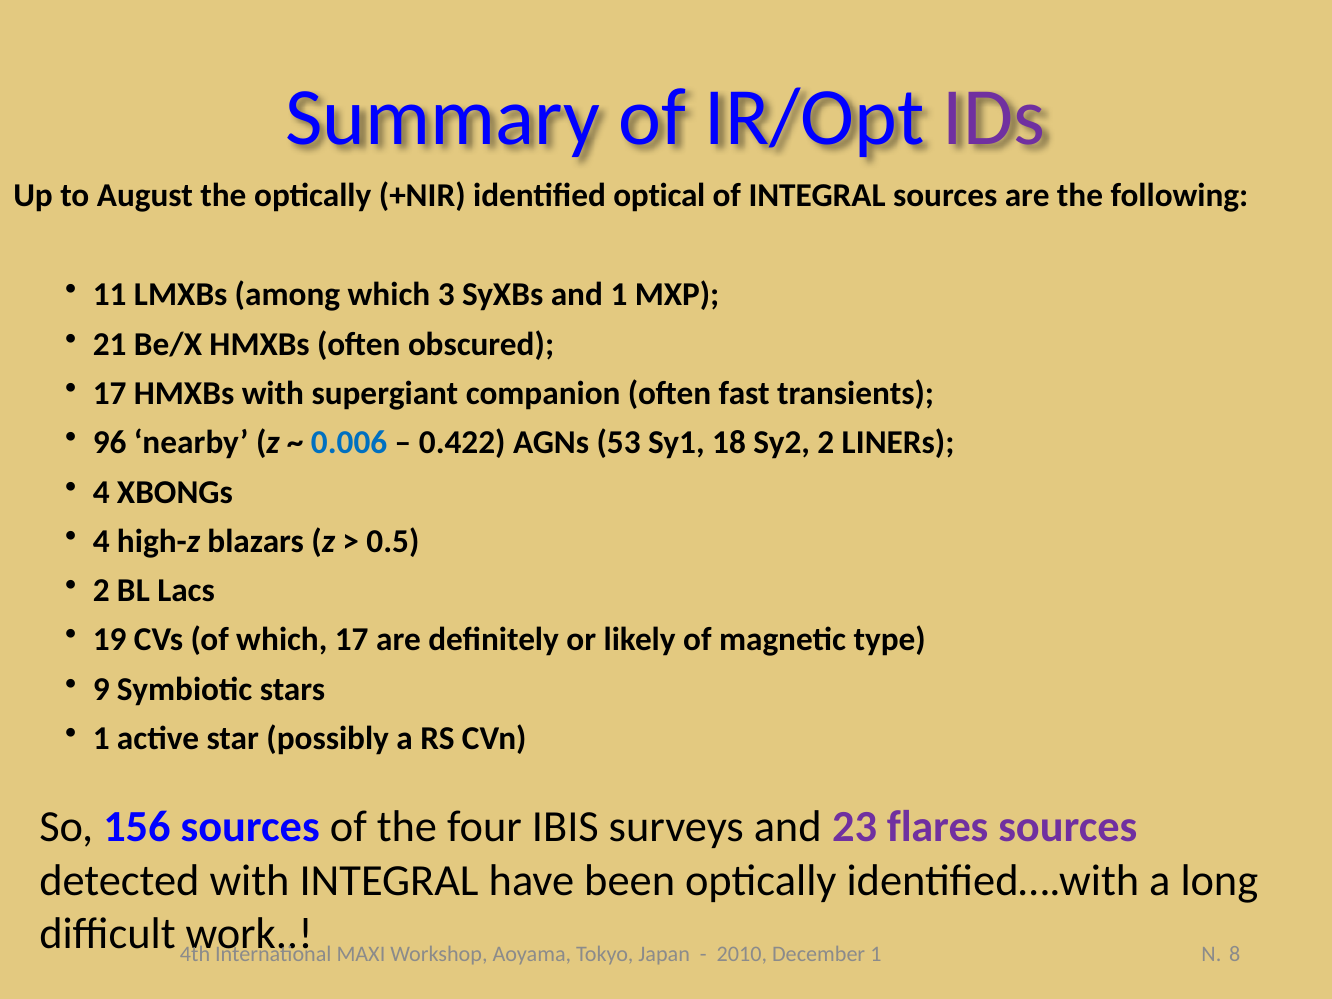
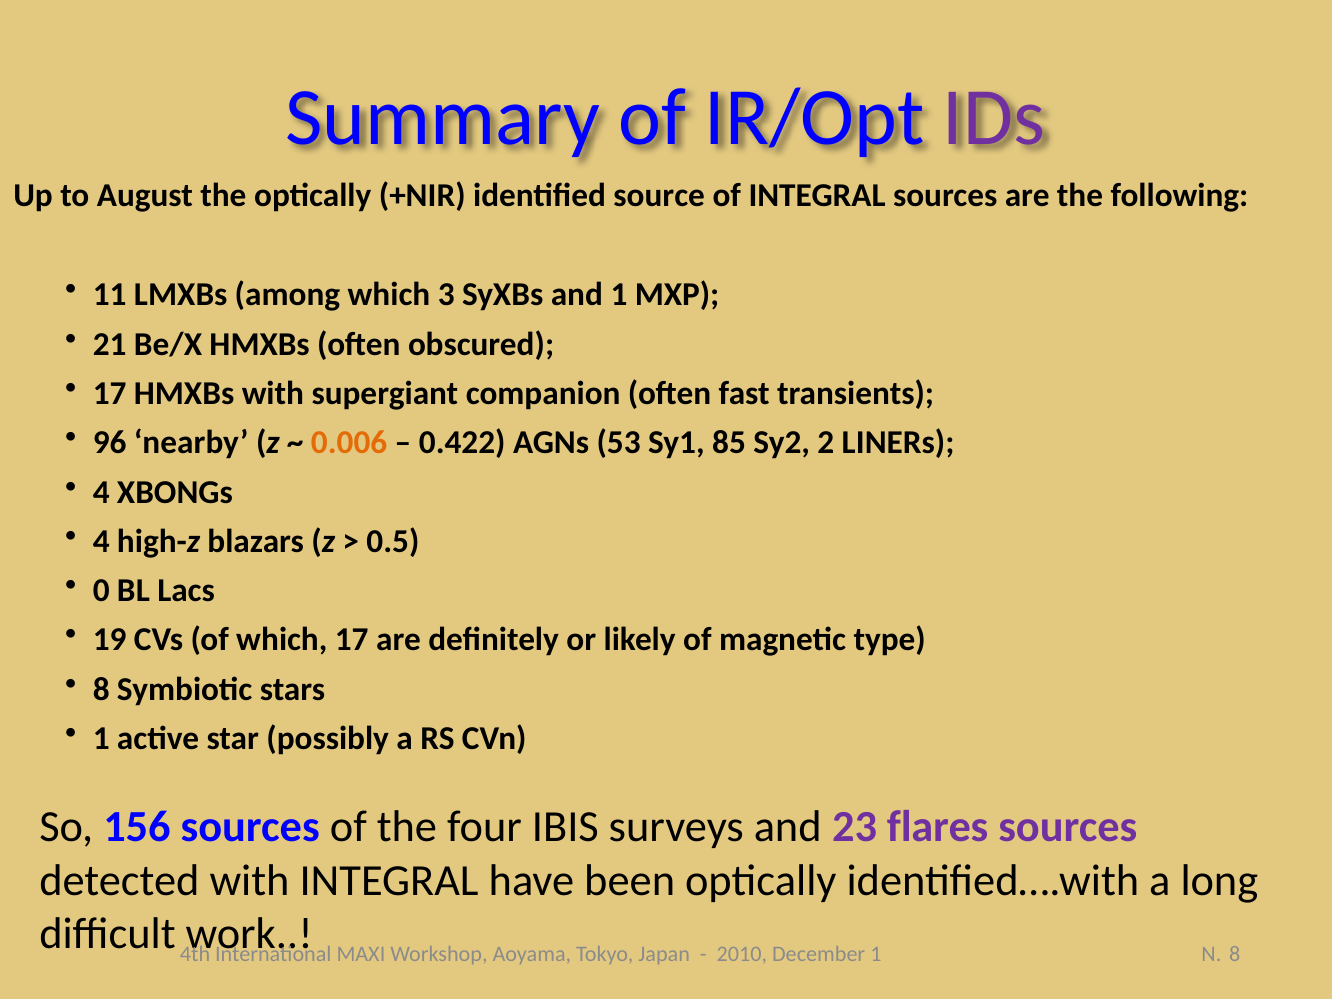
optical: optical -> source (659, 195)
0.006 colour: blue -> orange (349, 443)
18: 18 -> 85 (729, 443)
2: 2 -> 0 (101, 591)
9: 9 -> 8 (101, 689)
